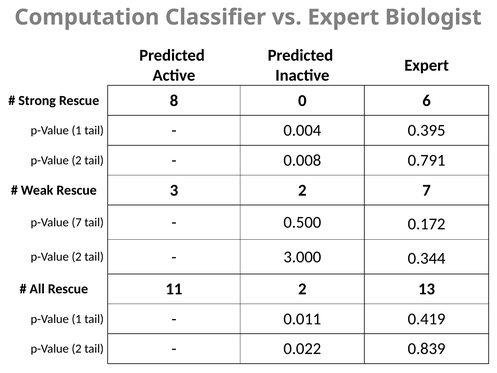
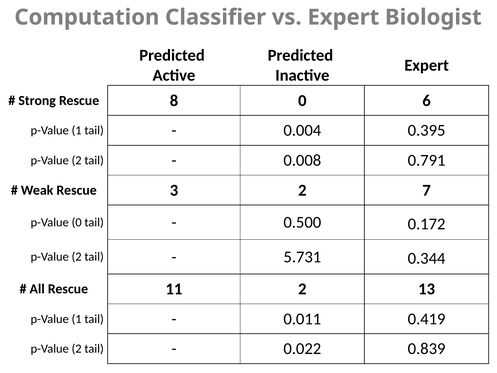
p-Value 7: 7 -> 0 (77, 222)
3.000: 3.000 -> 5.731 (302, 257)
